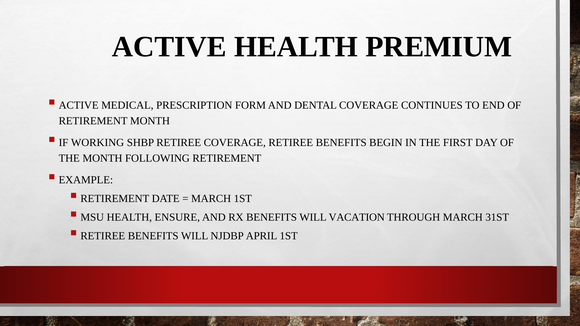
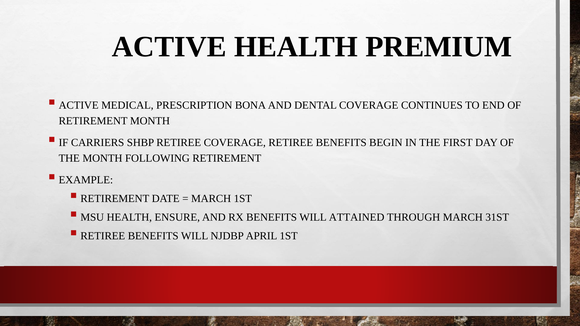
FORM: FORM -> BONA (250, 105)
WORKING: WORKING -> CARRIERS (98, 143)
VACATION: VACATION -> ATTAINED (357, 217)
